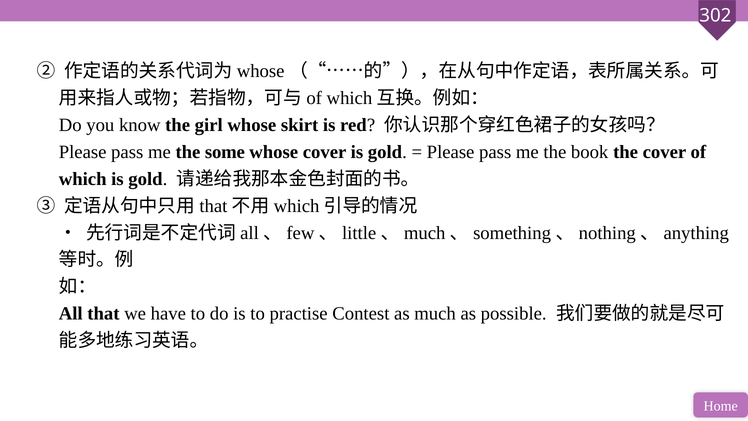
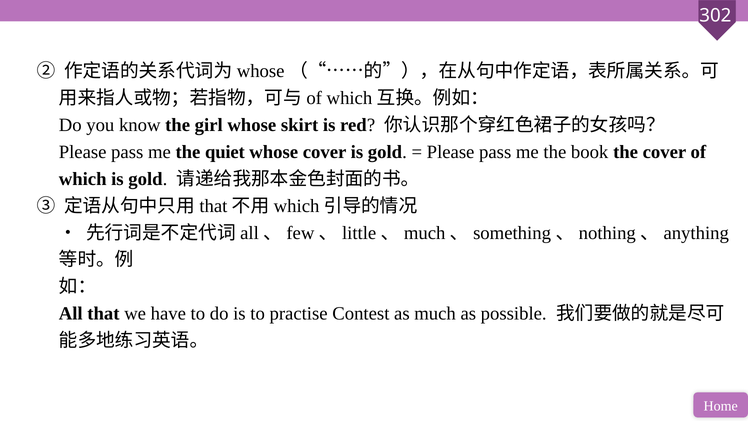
some: some -> quiet (225, 152)
